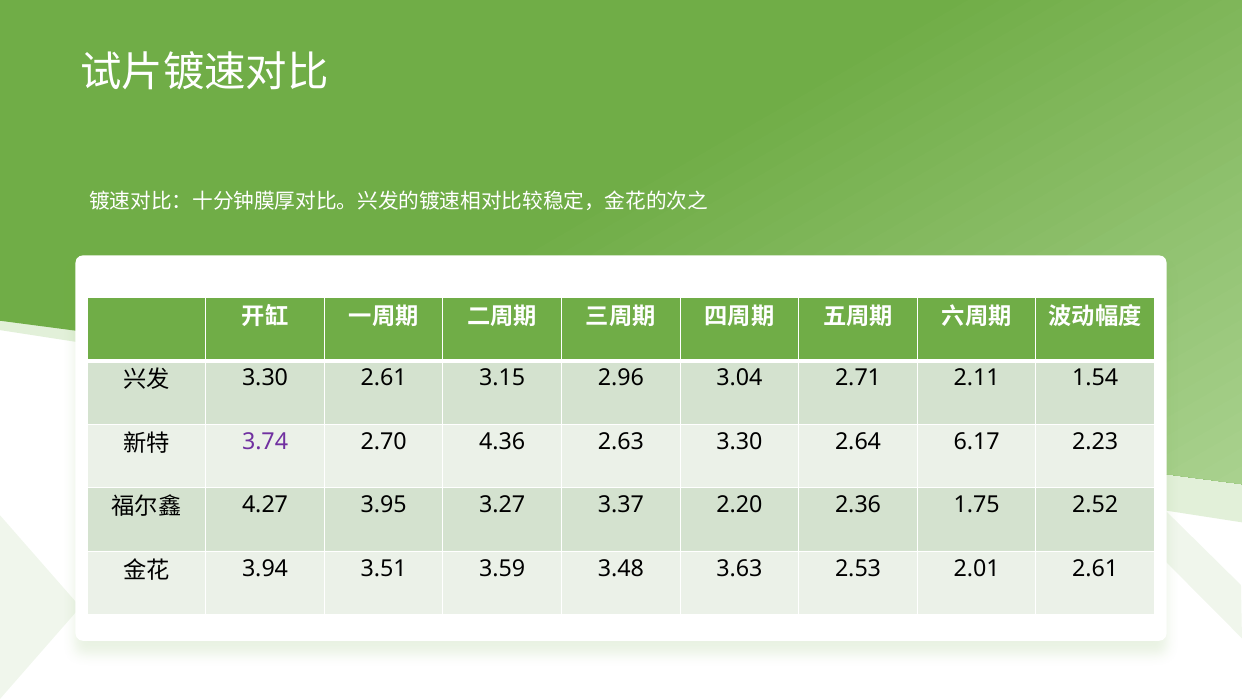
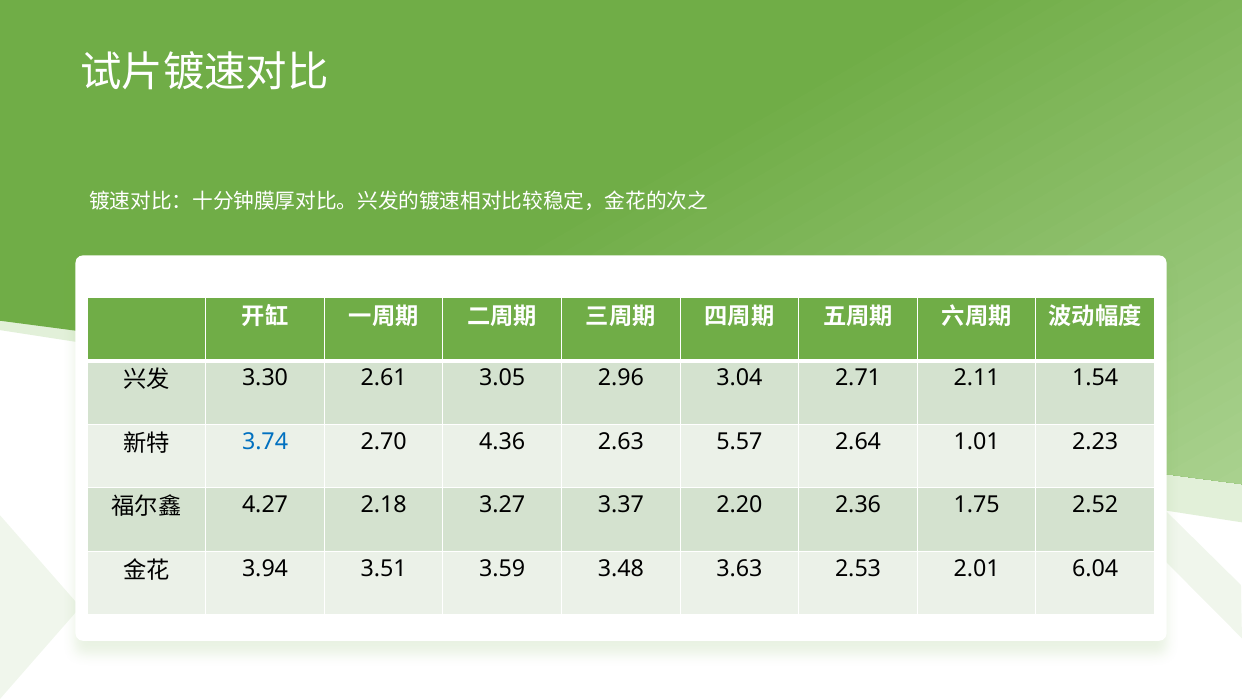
3.15: 3.15 -> 3.05 (502, 378)
3.74 colour: purple -> blue (265, 441)
2.63 3.30: 3.30 -> 5.57 (739, 441)
6.17: 6.17 -> 1.01 (977, 441)
3.95: 3.95 -> 2.18 (384, 505)
2.01 2.61: 2.61 -> 6.04 (1095, 568)
